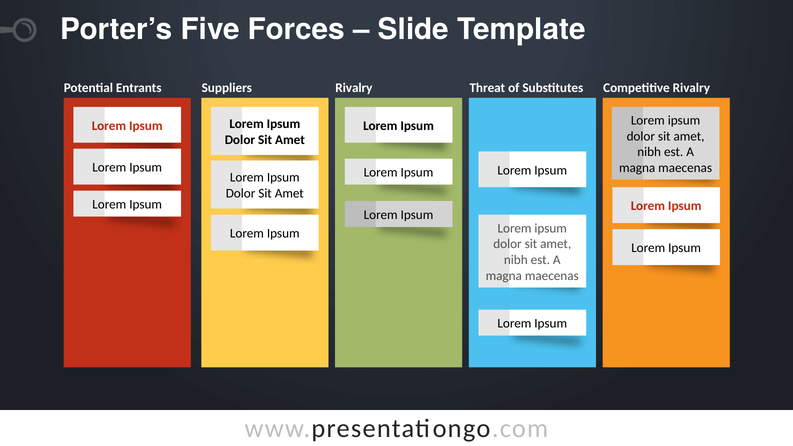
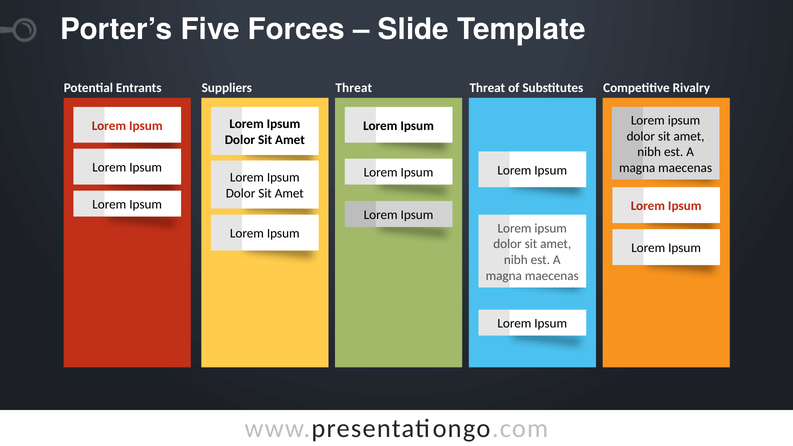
Suppliers Rivalry: Rivalry -> Threat (354, 88)
